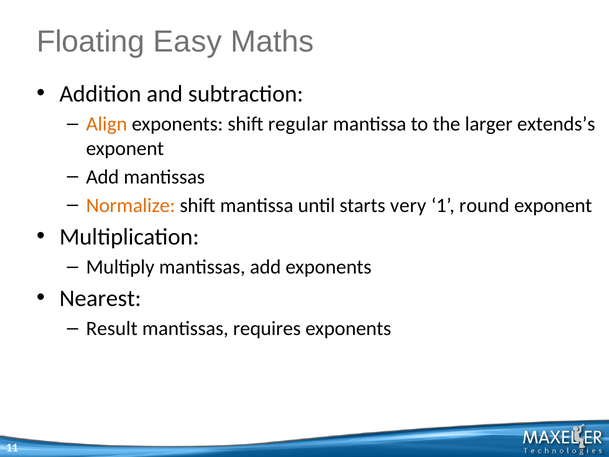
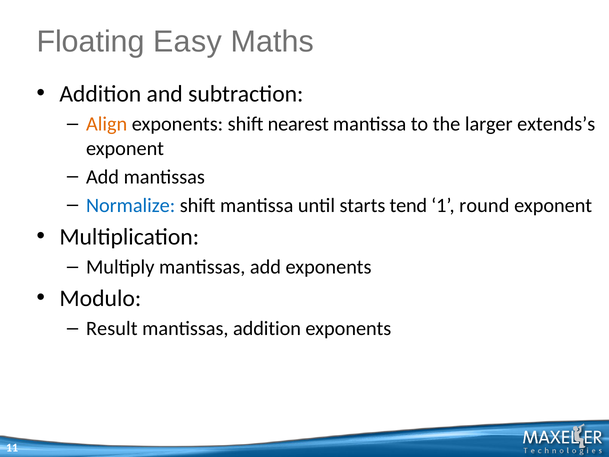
regular: regular -> nearest (298, 124)
Normalize colour: orange -> blue (131, 205)
very: very -> tend (408, 205)
Nearest: Nearest -> Modulo (100, 298)
mantissas requires: requires -> addition (267, 328)
